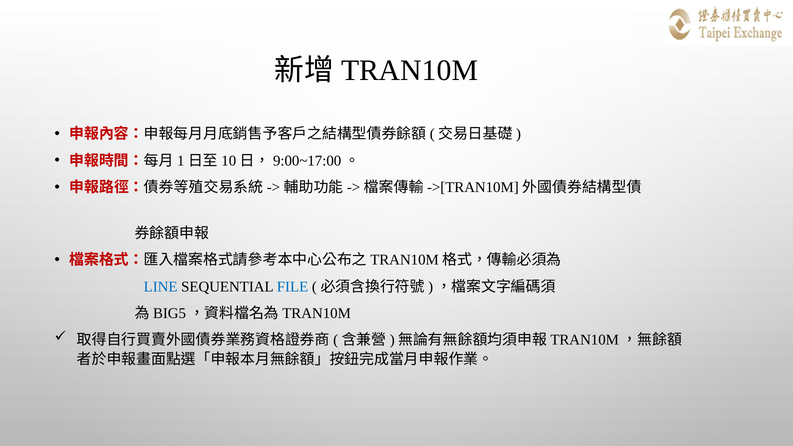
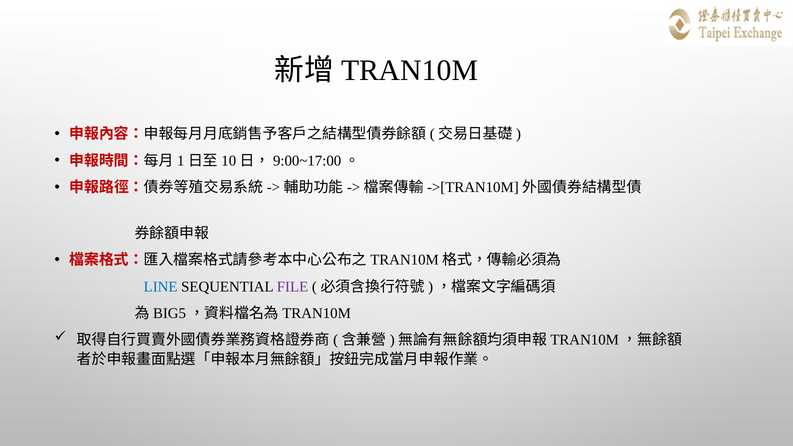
FILE colour: blue -> purple (293, 287)
